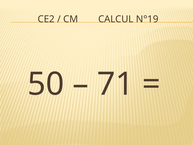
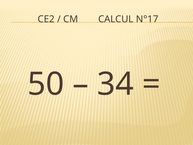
N°19: N°19 -> N°17 (147, 19)
71: 71 -> 34 (115, 84)
